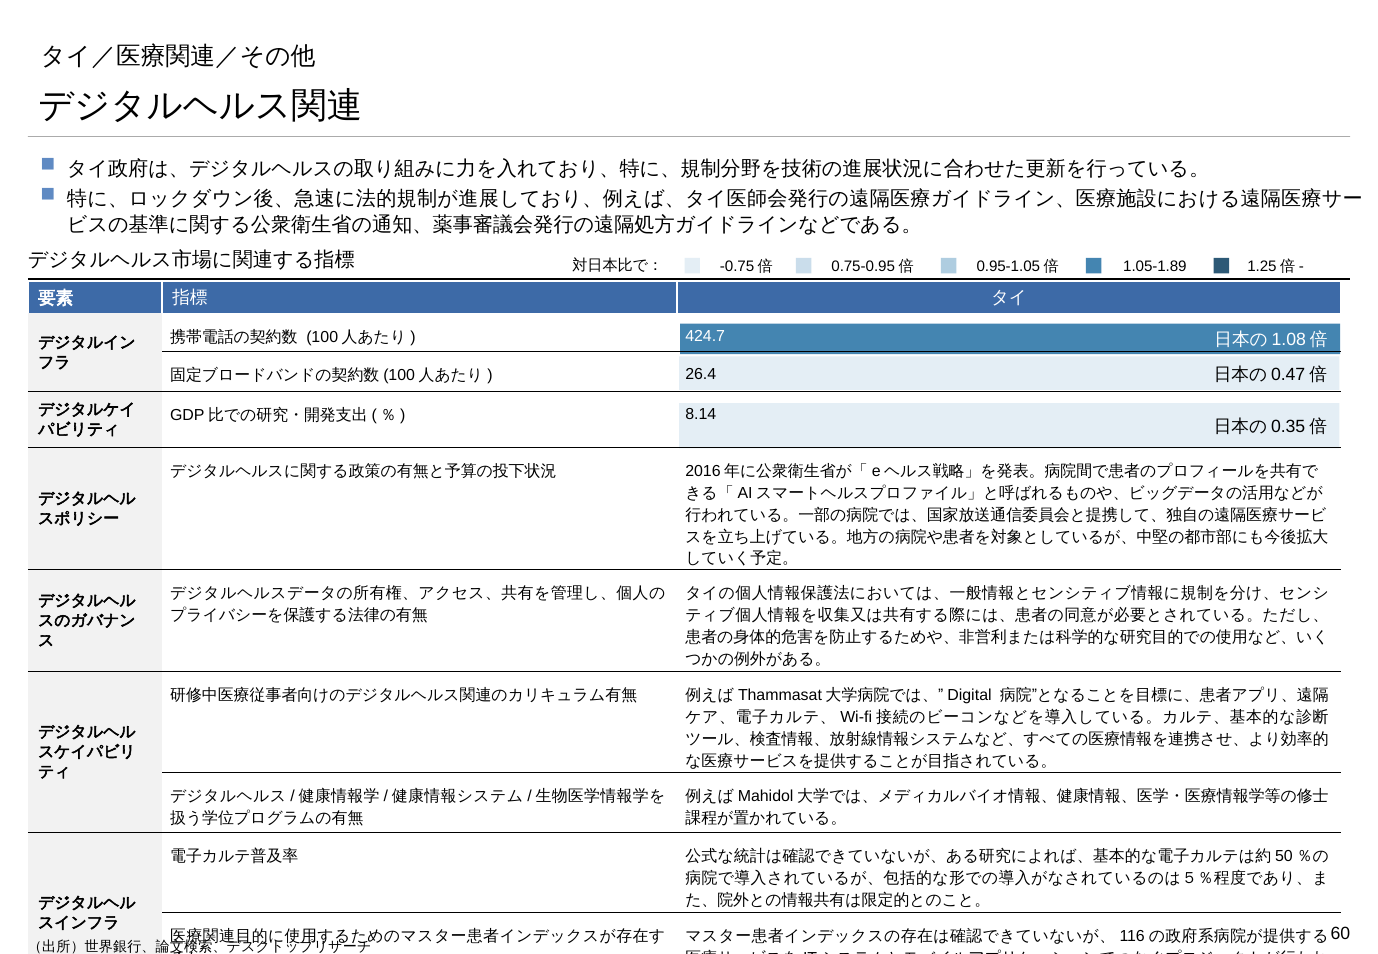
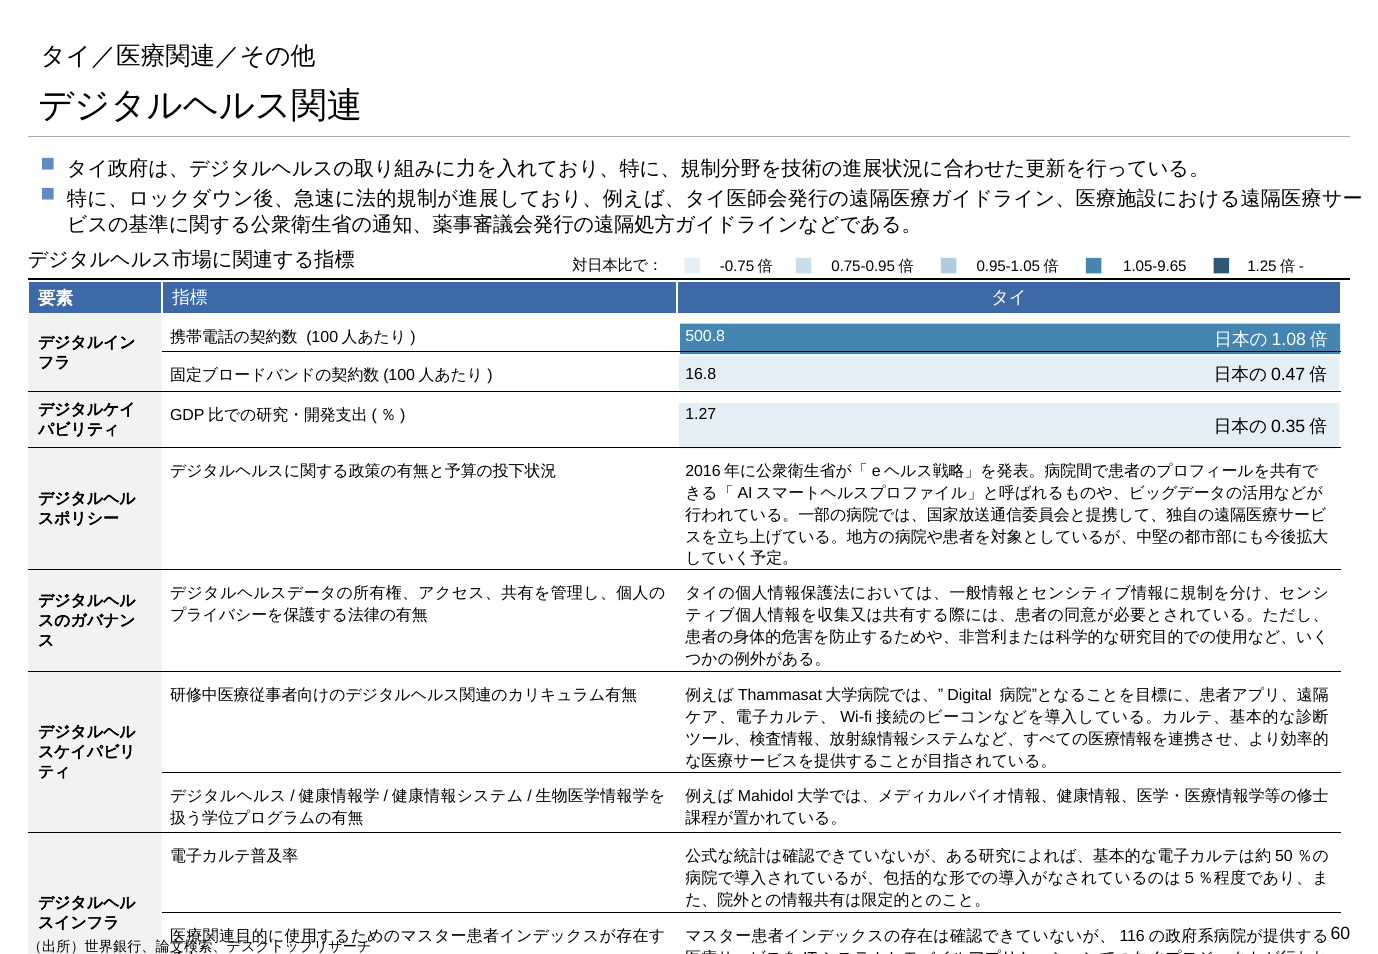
1.05-1.89: 1.05-1.89 -> 1.05-9.65 (1155, 267)
424.7: 424.7 -> 500.8 (705, 336)
26.4: 26.4 -> 16.8 (701, 375)
8.14: 8.14 -> 1.27 (701, 414)
